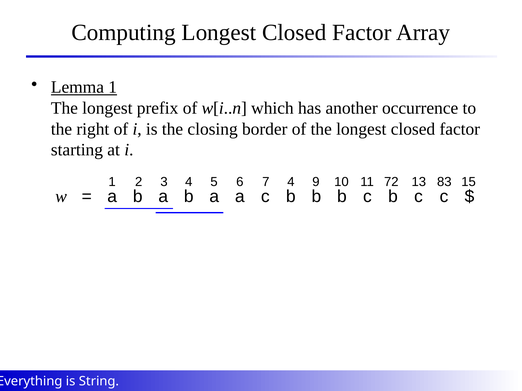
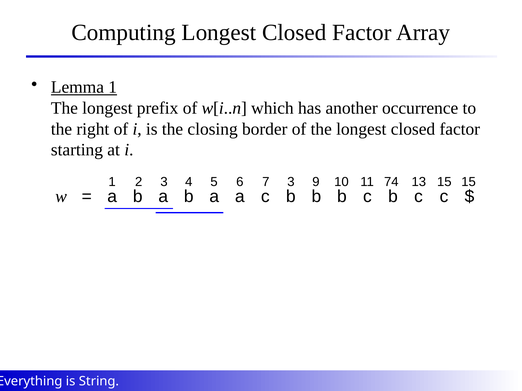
7 4: 4 -> 3 (291, 182)
72: 72 -> 74 (391, 182)
13 83: 83 -> 15 (444, 182)
